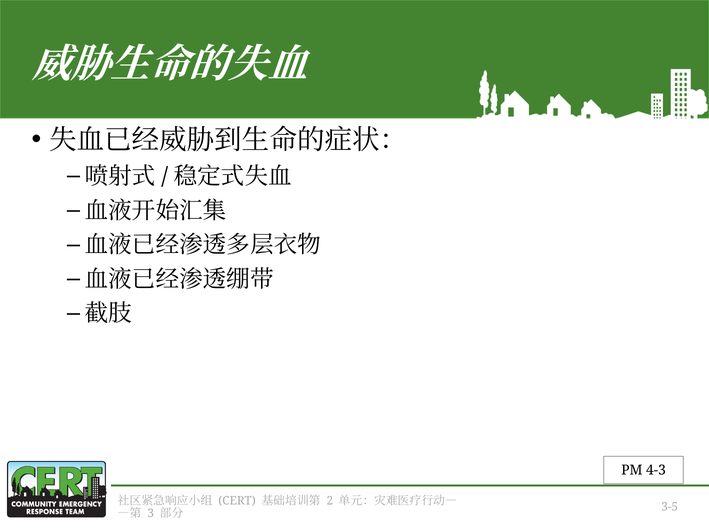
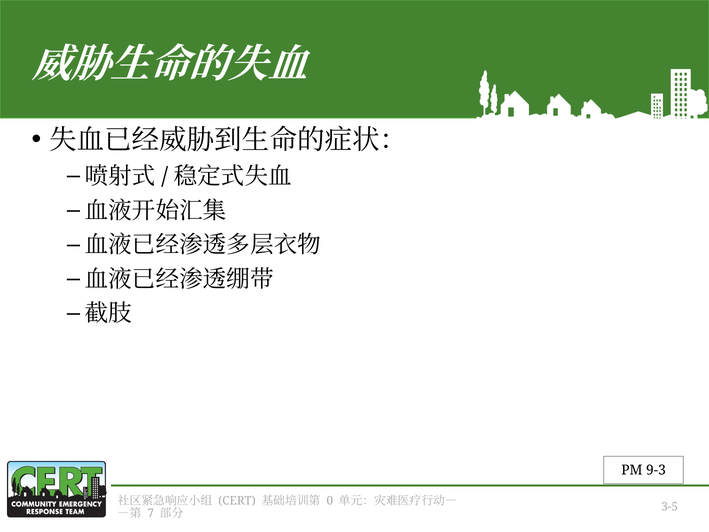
4-3: 4-3 -> 9-3 (656, 470)
2: 2 -> 0 (330, 500)
3: 3 -> 7 (151, 513)
